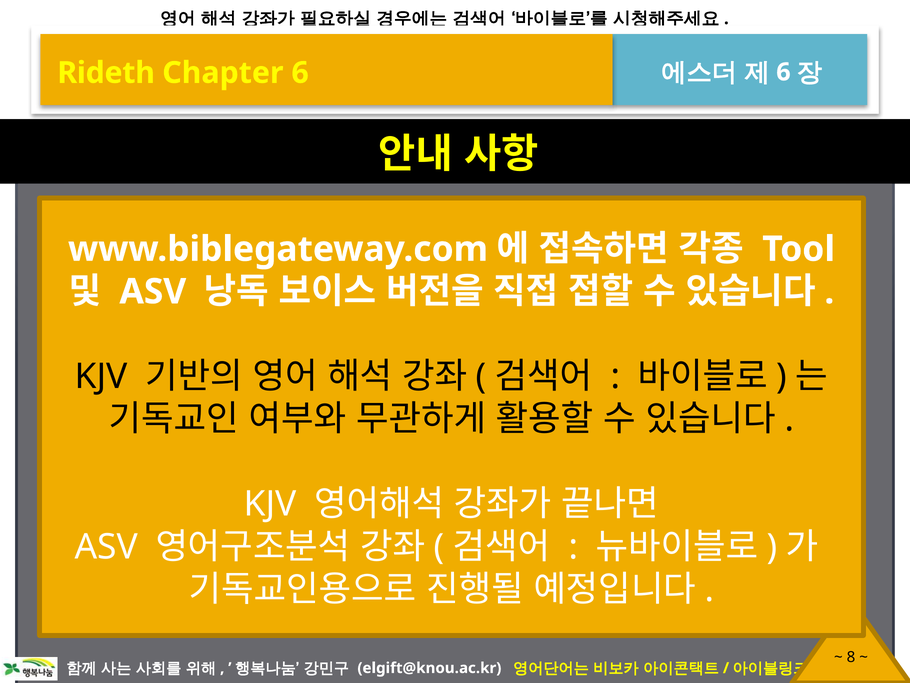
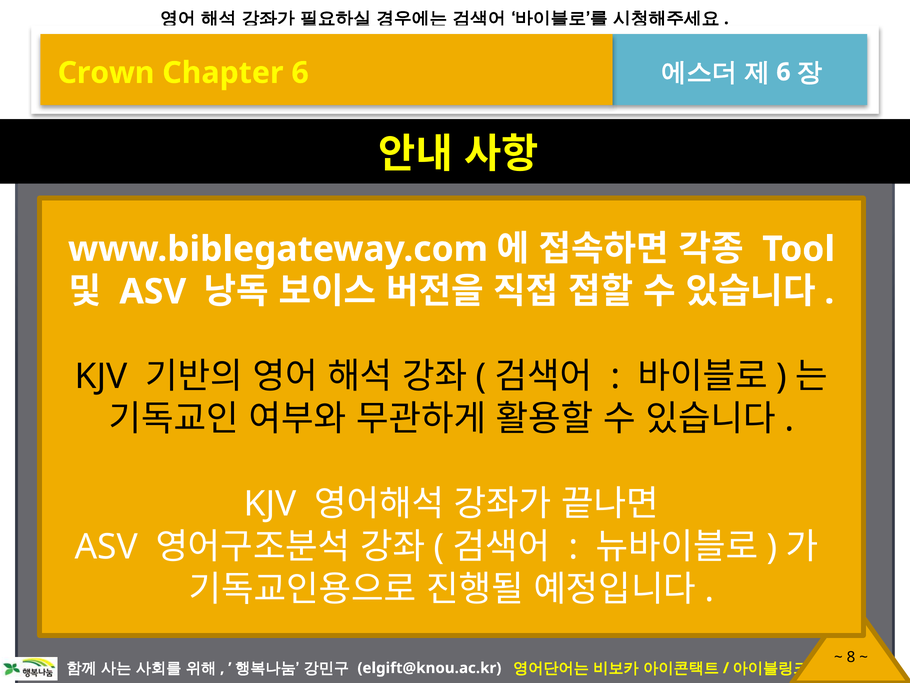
Rideth: Rideth -> Crown (106, 73)
